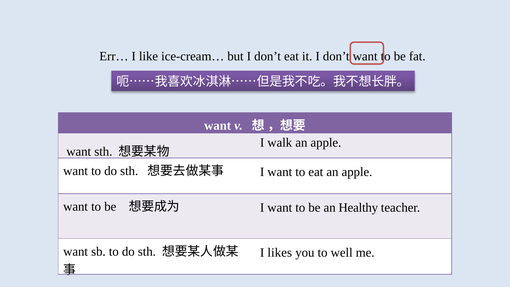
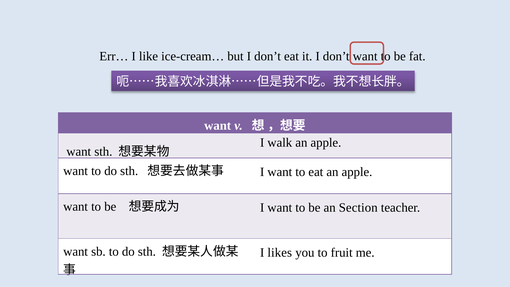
Healthy: Healthy -> Section (358, 208)
well: well -> fruit (342, 252)
